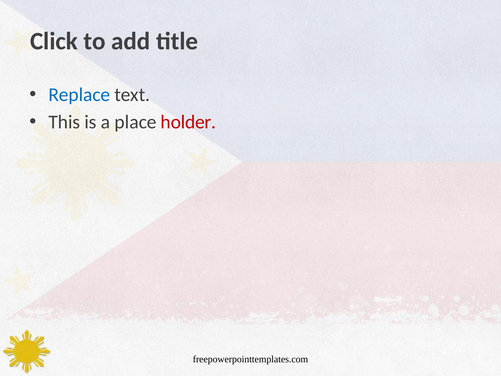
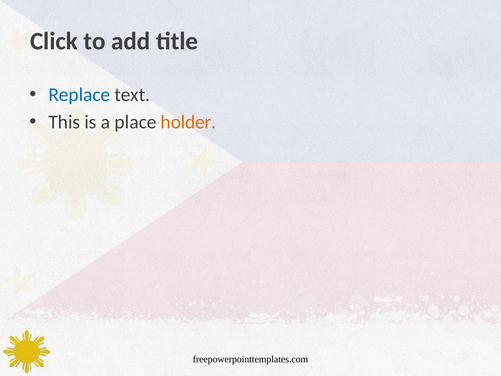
holder colour: red -> orange (188, 122)
